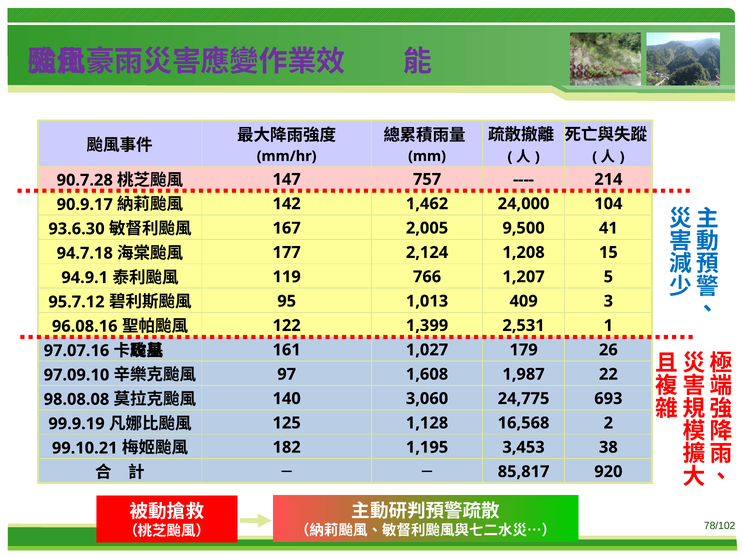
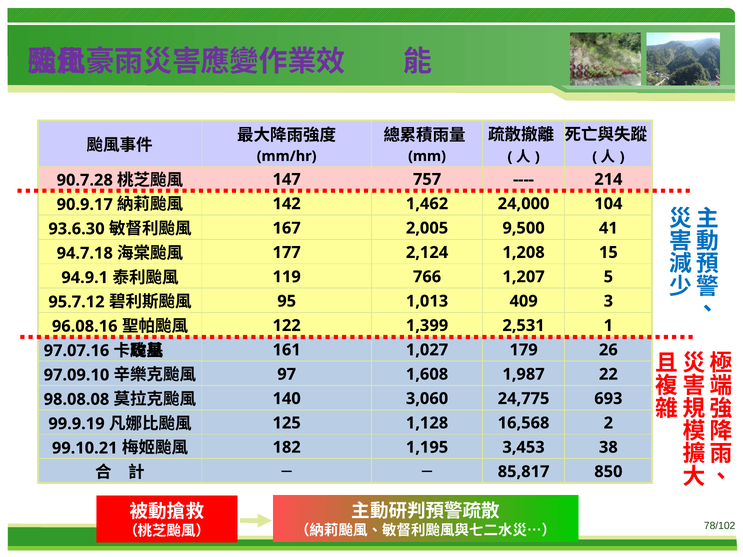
920: 920 -> 850 (608, 472)
